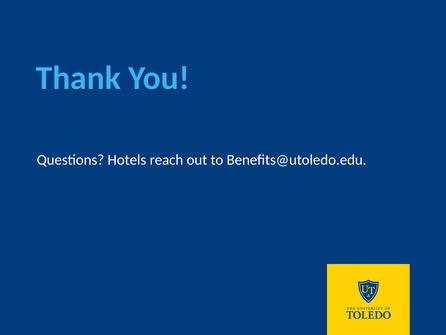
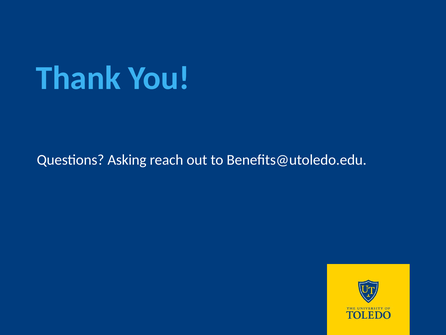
Hotels: Hotels -> Asking (127, 160)
